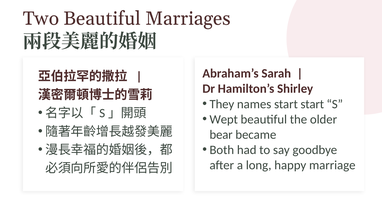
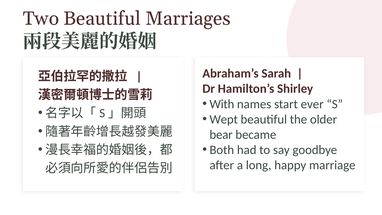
They: They -> With (222, 104)
start start: start -> ever (312, 104)
